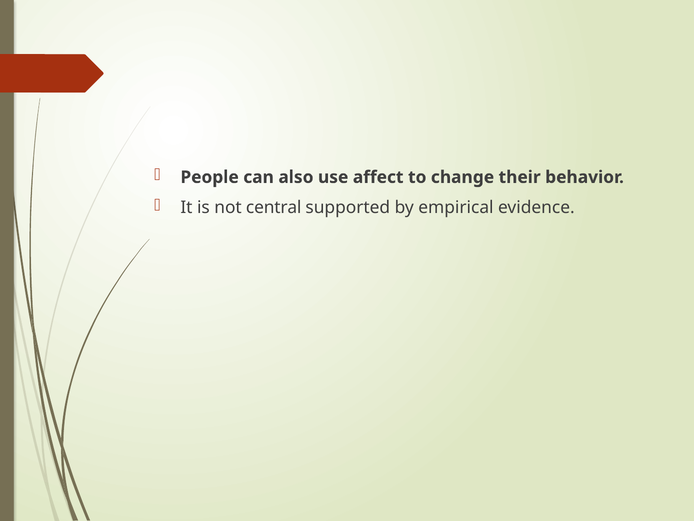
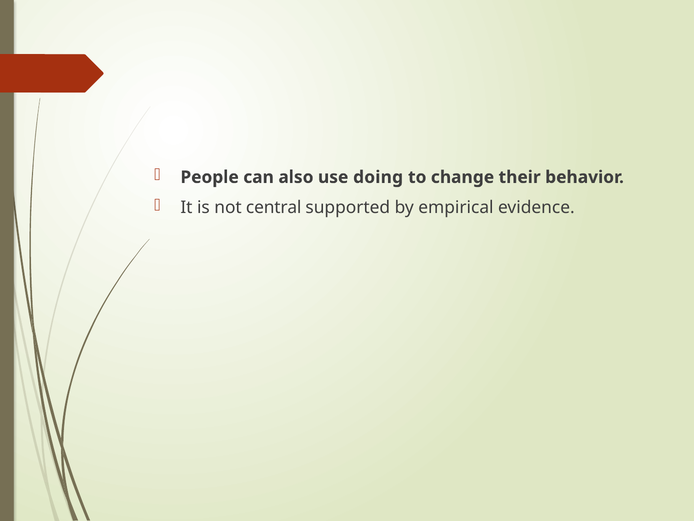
affect: affect -> doing (378, 177)
